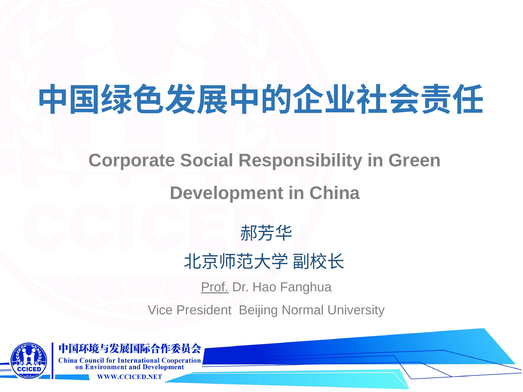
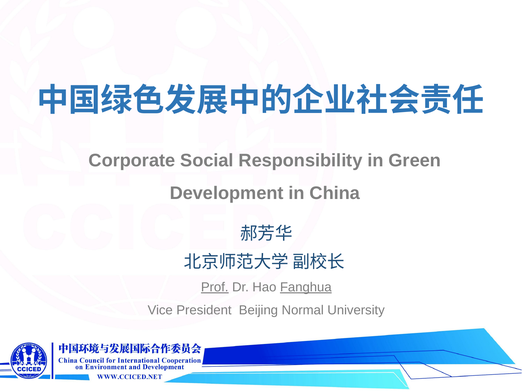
Fanghua underline: none -> present (306, 287)
